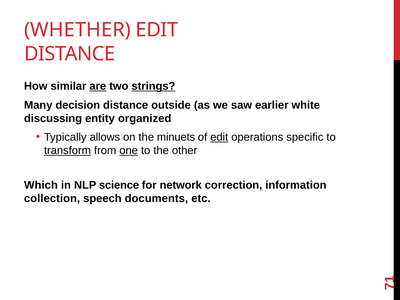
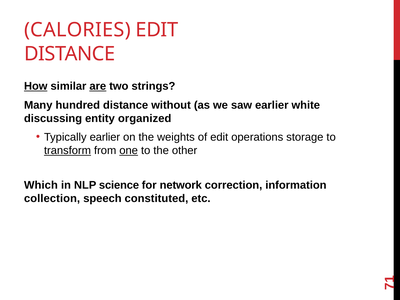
WHETHER: WHETHER -> CALORIES (77, 30)
How underline: none -> present (36, 86)
strings underline: present -> none (153, 86)
decision: decision -> hundred (78, 105)
outside: outside -> without (171, 105)
Typically allows: allows -> earlier (105, 137)
minuets: minuets -> weights (176, 137)
edit underline: present -> none (219, 137)
specific: specific -> storage (305, 137)
documents: documents -> constituted (156, 198)
